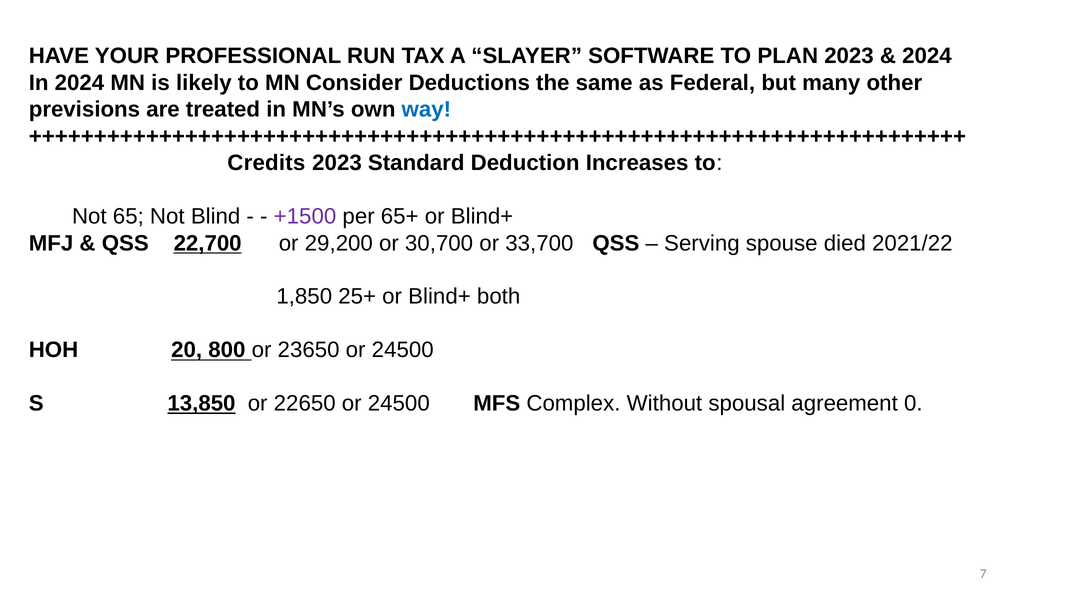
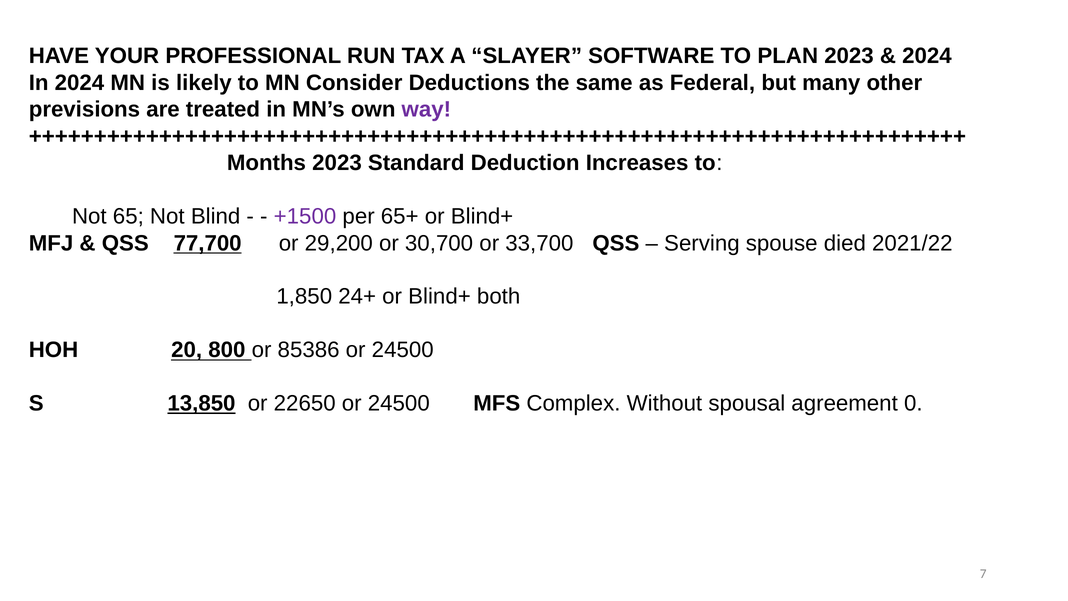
way colour: blue -> purple (426, 110)
Credits: Credits -> Months (266, 163)
22,700: 22,700 -> 77,700 (208, 243)
25+: 25+ -> 24+ (357, 296)
23650: 23650 -> 85386 (309, 350)
